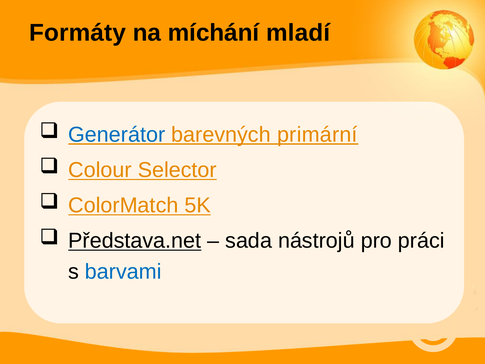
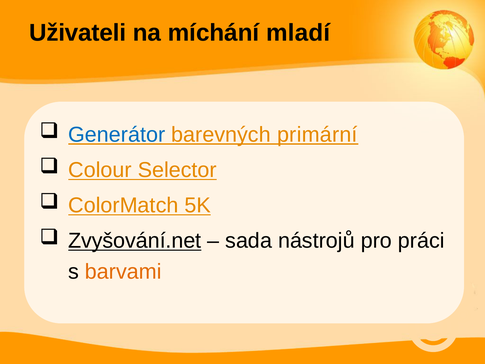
Formáty: Formáty -> Uživateli (78, 33)
Představa.net: Představa.net -> Zvyšování.net (135, 241)
barvami colour: blue -> orange (123, 272)
